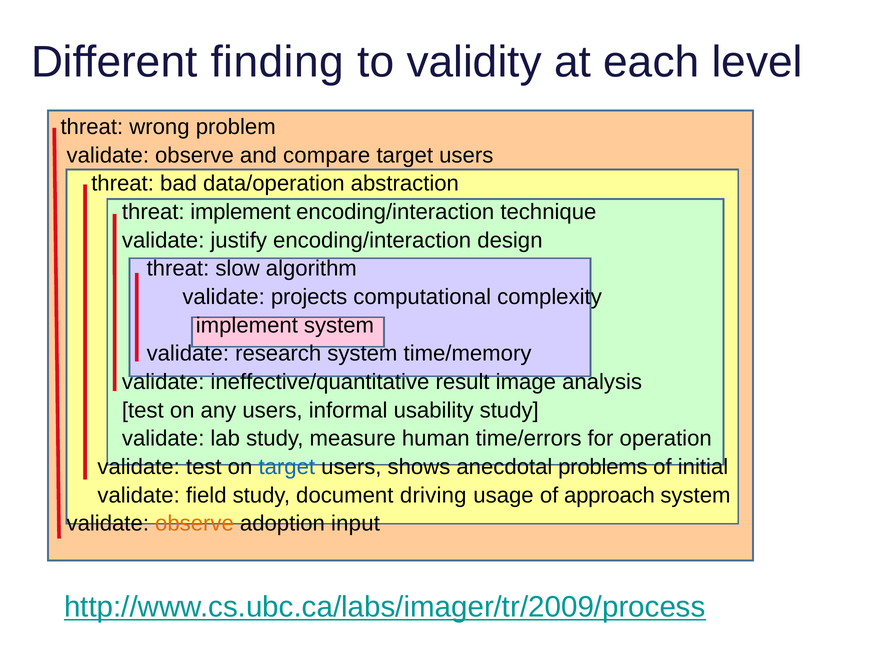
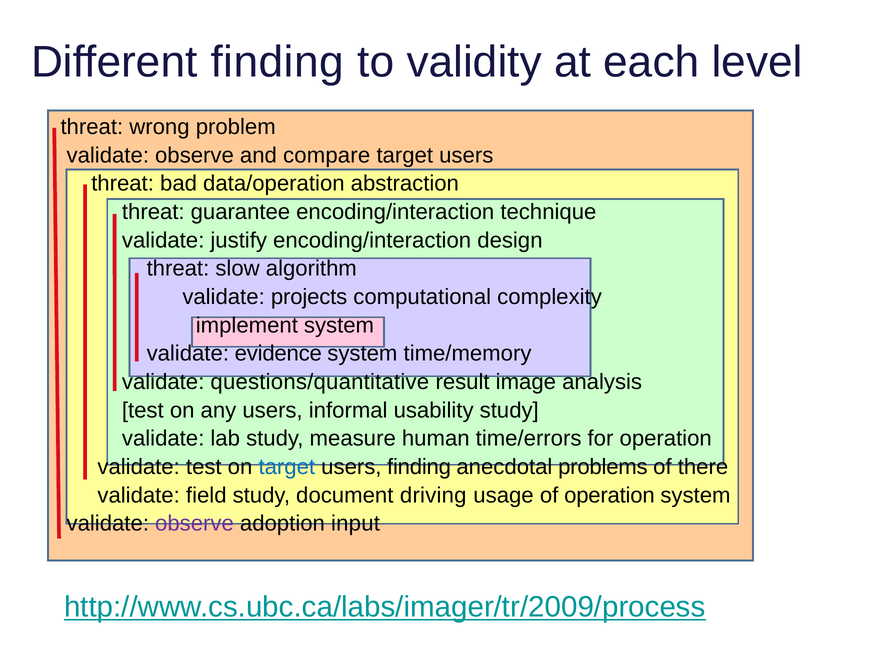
threat implement: implement -> guarantee (240, 212)
research: research -> evidence (278, 354)
ineffective/quantitative: ineffective/quantitative -> questions/quantitative (320, 382)
users shows: shows -> finding (419, 467)
initial: initial -> there (703, 467)
of approach: approach -> operation (609, 496)
observe colour: orange -> purple (194, 524)
